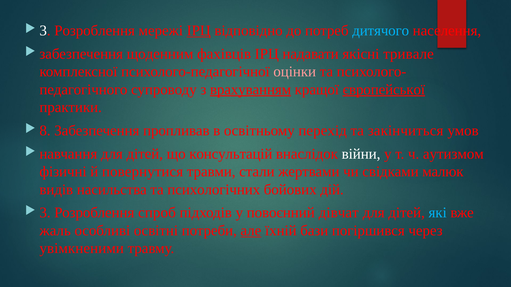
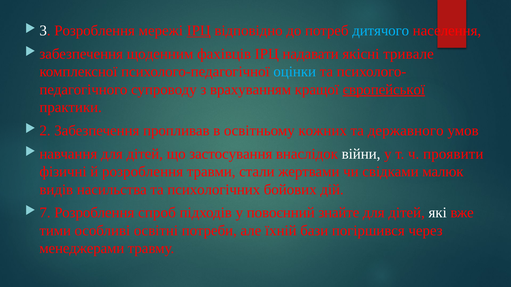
оцінки colour: pink -> light blue (295, 72)
врахуванням underline: present -> none (251, 90)
8: 8 -> 2 (45, 131)
перехід: перехід -> кожних (323, 131)
закінчиться: закінчиться -> державного (406, 131)
консультацій: консультацій -> застосування (231, 154)
аутизмом: аутизмом -> проявити (453, 154)
й повернутися: повернутися -> розроблення (143, 172)
3: 3 -> 7 (45, 213)
дівчат: дівчат -> знайте (339, 213)
які colour: light blue -> white (438, 213)
жаль: жаль -> тими (55, 231)
але underline: present -> none (251, 231)
увімкненими: увімкненими -> менеджерами (82, 249)
